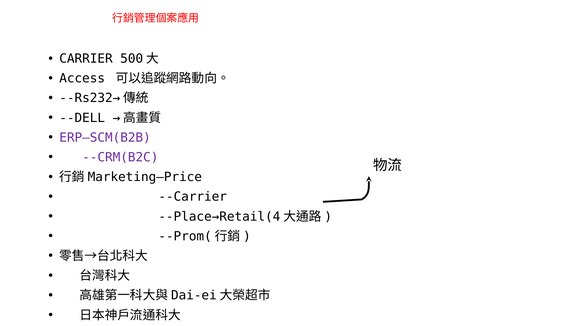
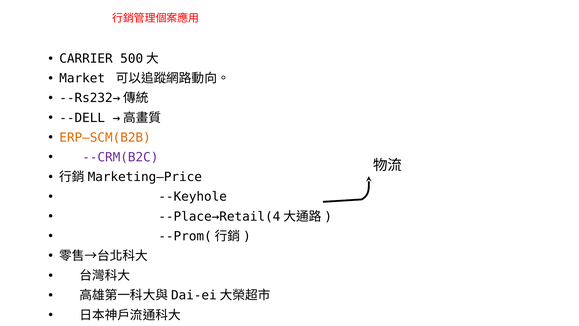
Access: Access -> Market (82, 78)
ERP—SCM(B2B colour: purple -> orange (105, 137)
--Carrier: --Carrier -> --Keyhole (193, 197)
